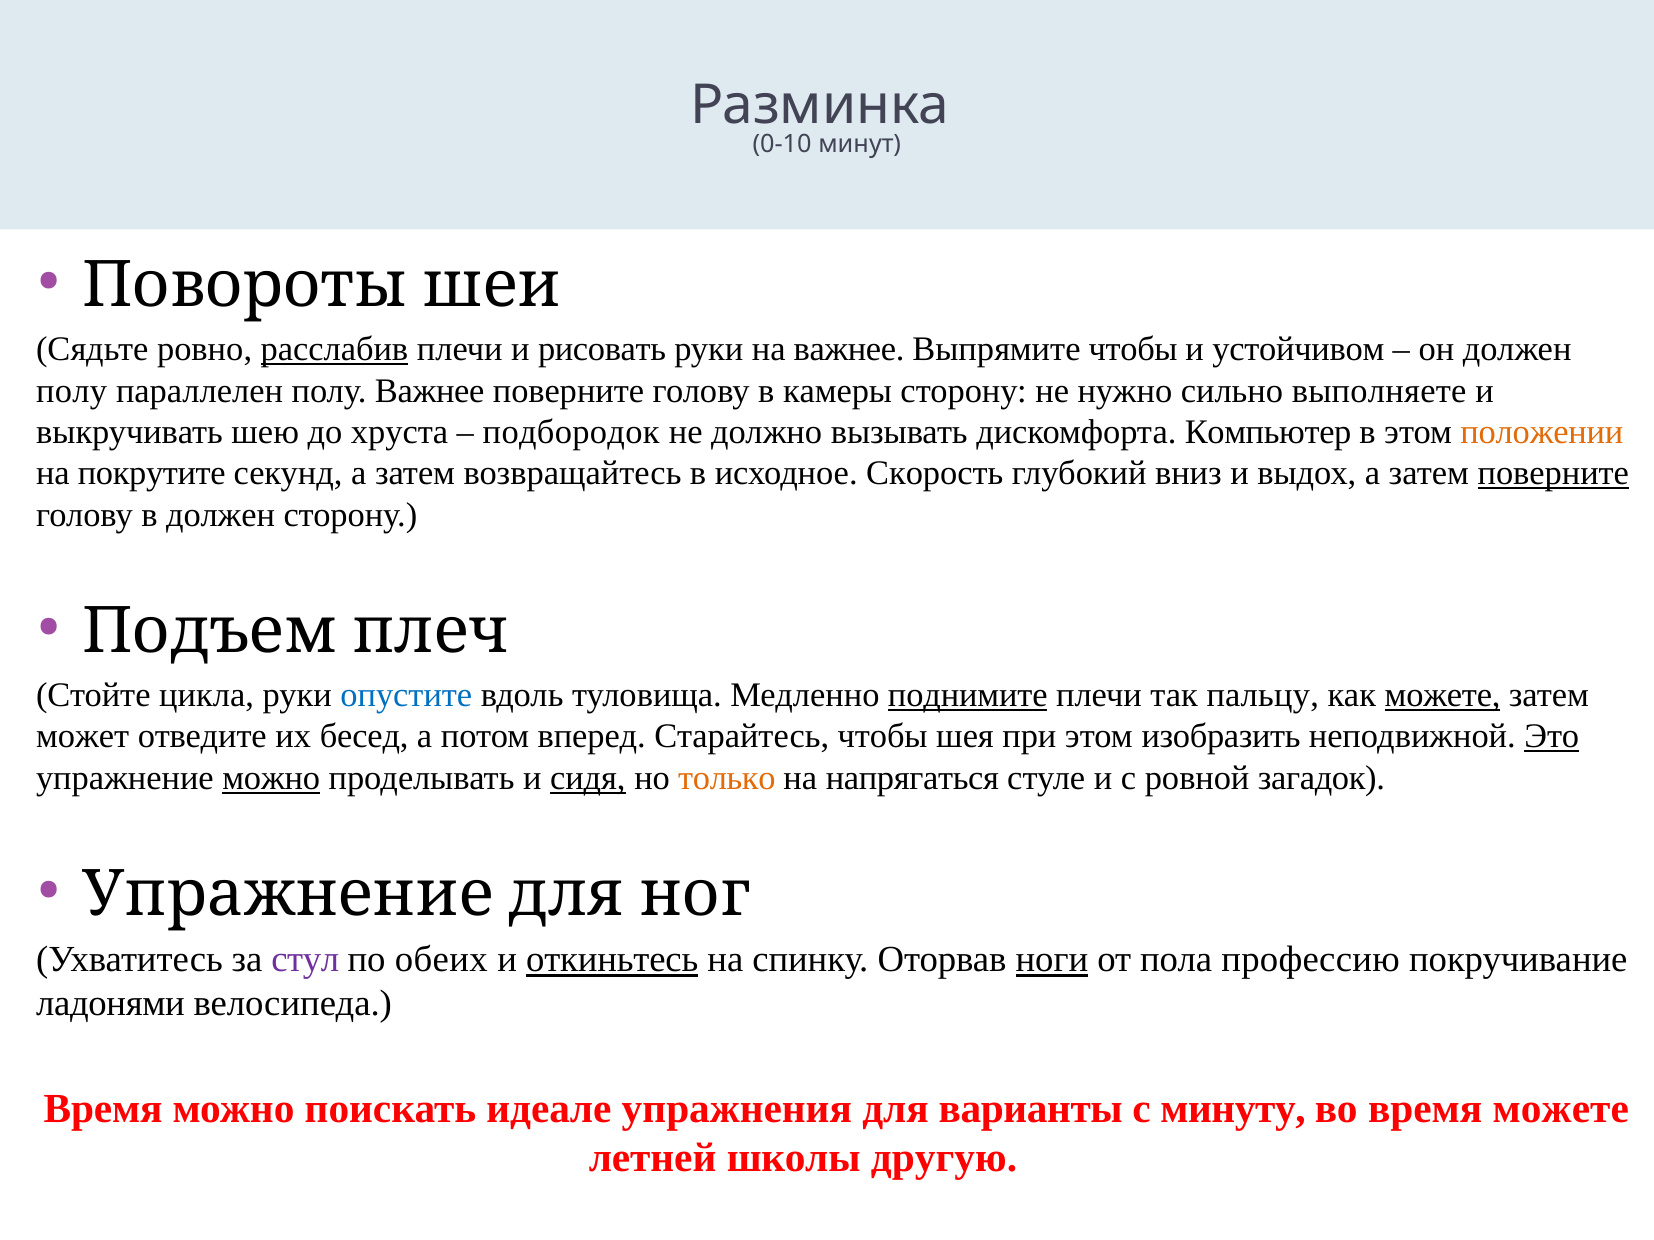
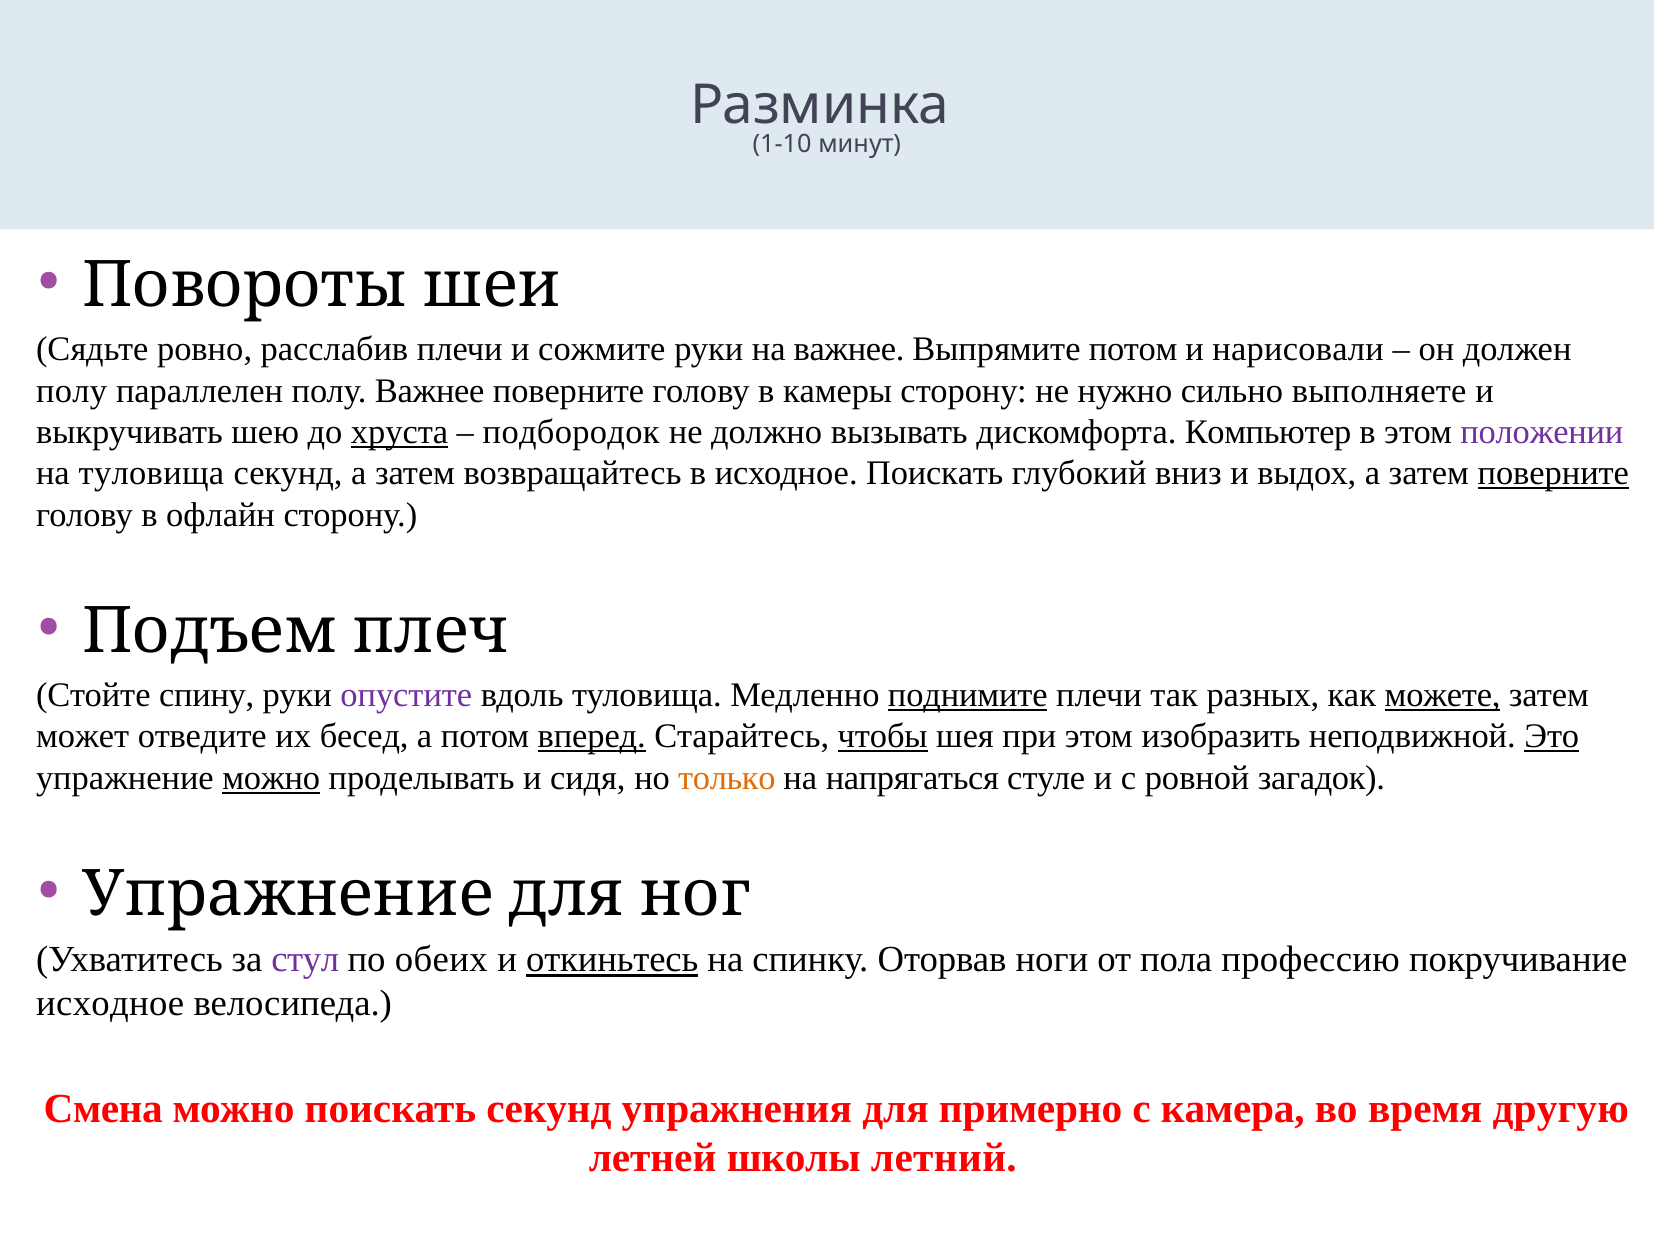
0-10: 0-10 -> 1-10 (782, 144)
расслабив underline: present -> none (334, 350)
рисовать: рисовать -> сожмите (602, 350)
Выпрямите чтобы: чтобы -> потом (1133, 350)
устойчивом: устойчивом -> нарисовали (1298, 350)
хруста underline: none -> present (400, 432)
положении colour: orange -> purple (1542, 432)
на покрутите: покрутите -> туловища (151, 474)
исходное Скорость: Скорость -> Поискать (935, 474)
в должен: должен -> офлайн (221, 515)
цикла: цикла -> спину (207, 695)
опустите colour: blue -> purple (406, 695)
пальцу: пальцу -> разных (1263, 695)
вперед underline: none -> present (592, 737)
чтобы underline: none -> present (883, 737)
сидя underline: present -> none (588, 778)
ноги underline: present -> none (1052, 960)
ладонями: ладонями -> исходное (110, 1004)
Время: Время -> Смена (103, 1109)
поискать идеале: идеале -> секунд (549, 1109)
варианты: варианты -> примерно (1031, 1109)
минуту: минуту -> камера (1233, 1109)
время можете: можете -> другую (1561, 1109)
другую: другую -> летний (944, 1159)
